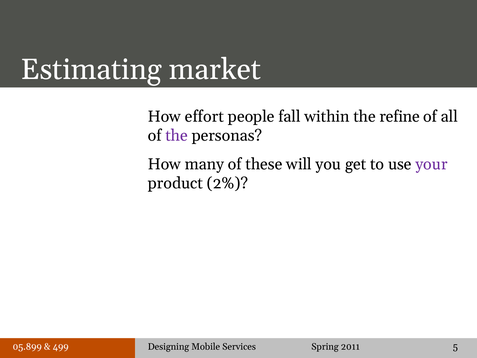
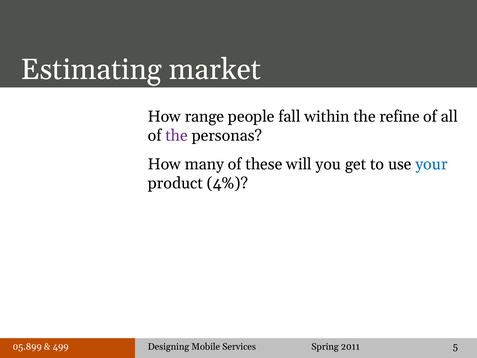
effort: effort -> range (205, 116)
your colour: purple -> blue (432, 164)
2%: 2% -> 4% (227, 183)
